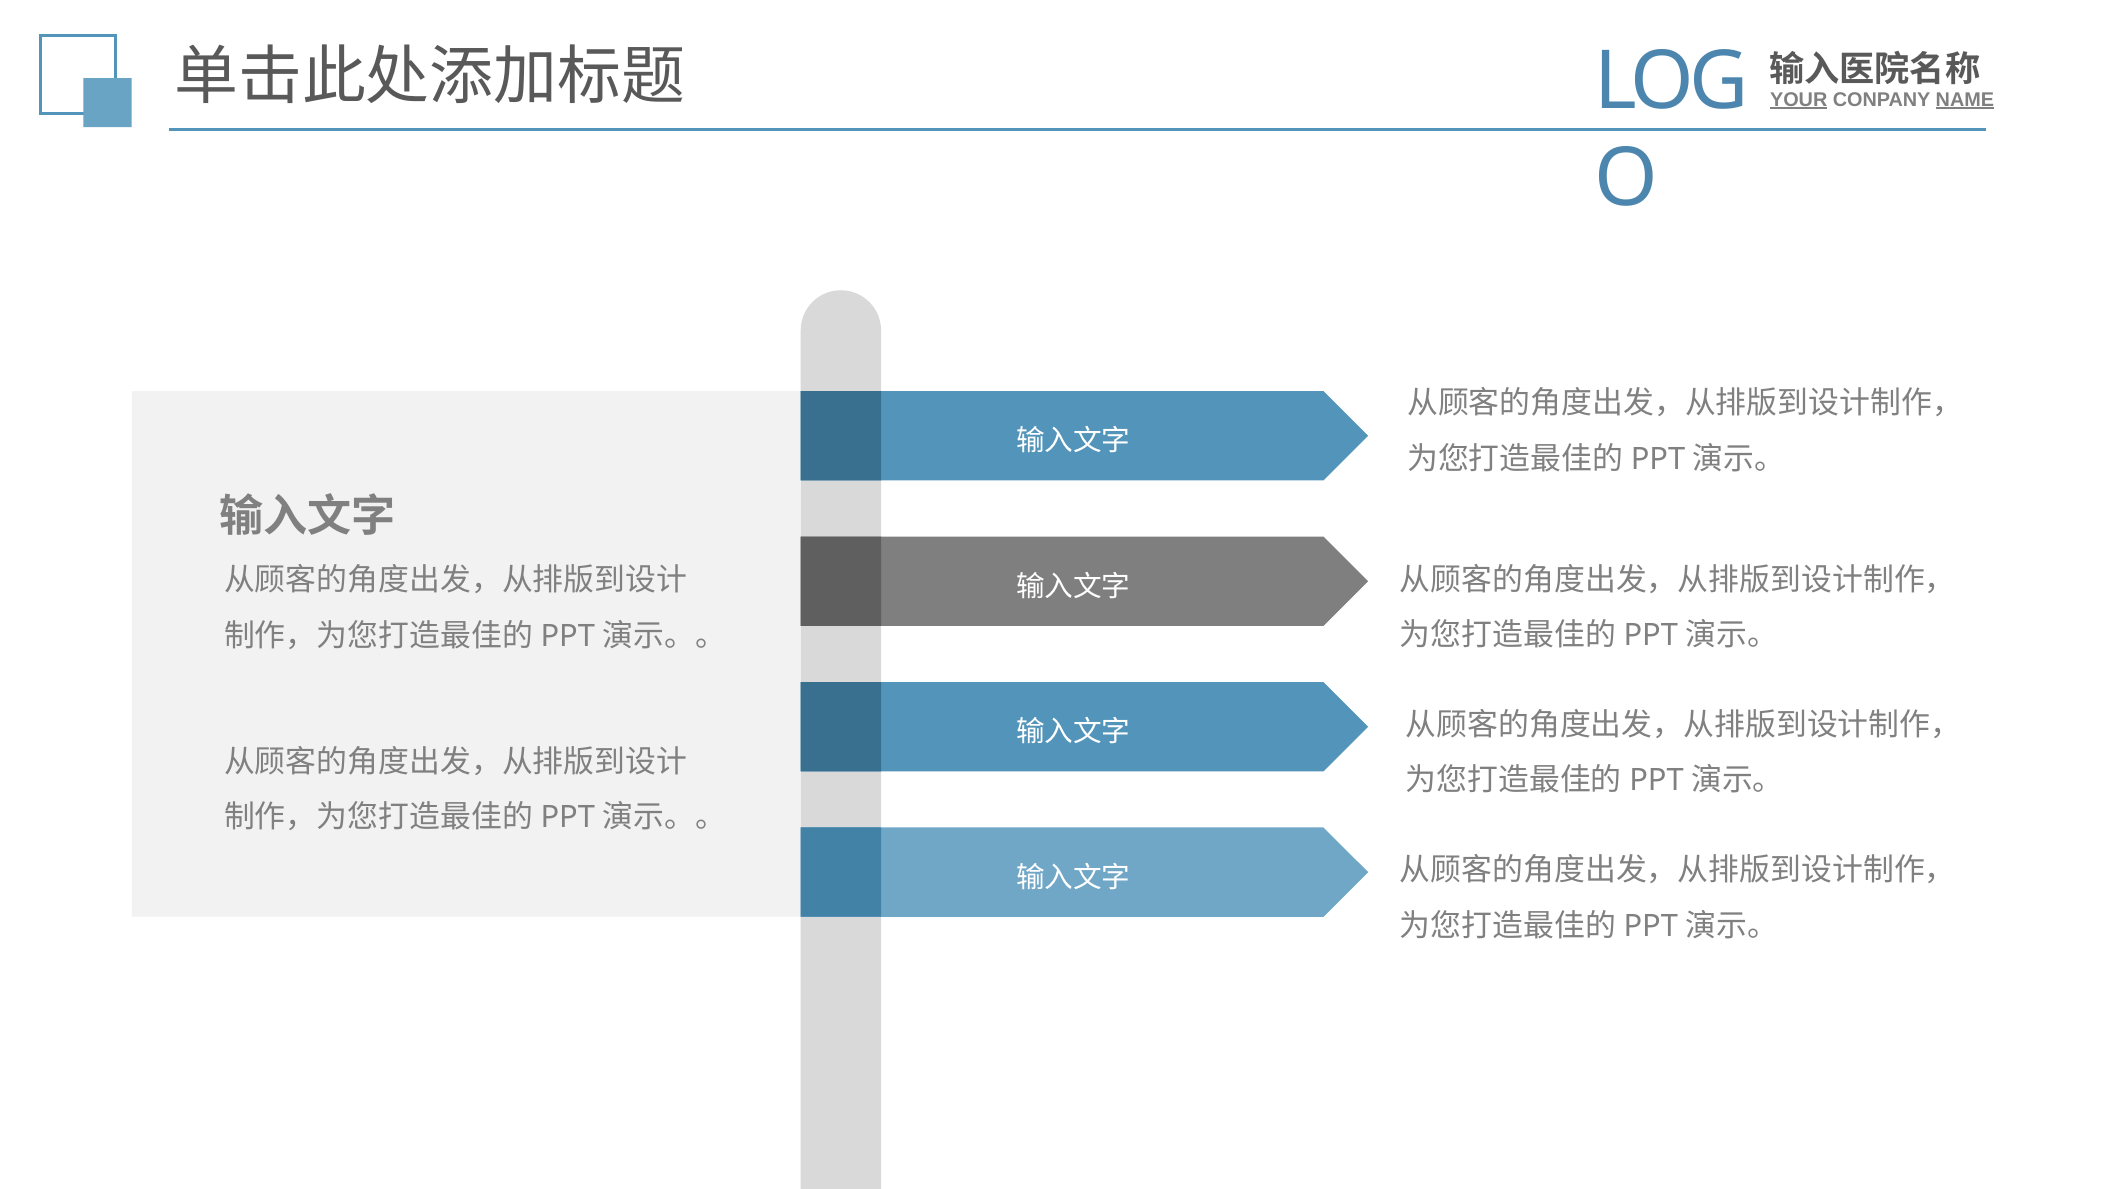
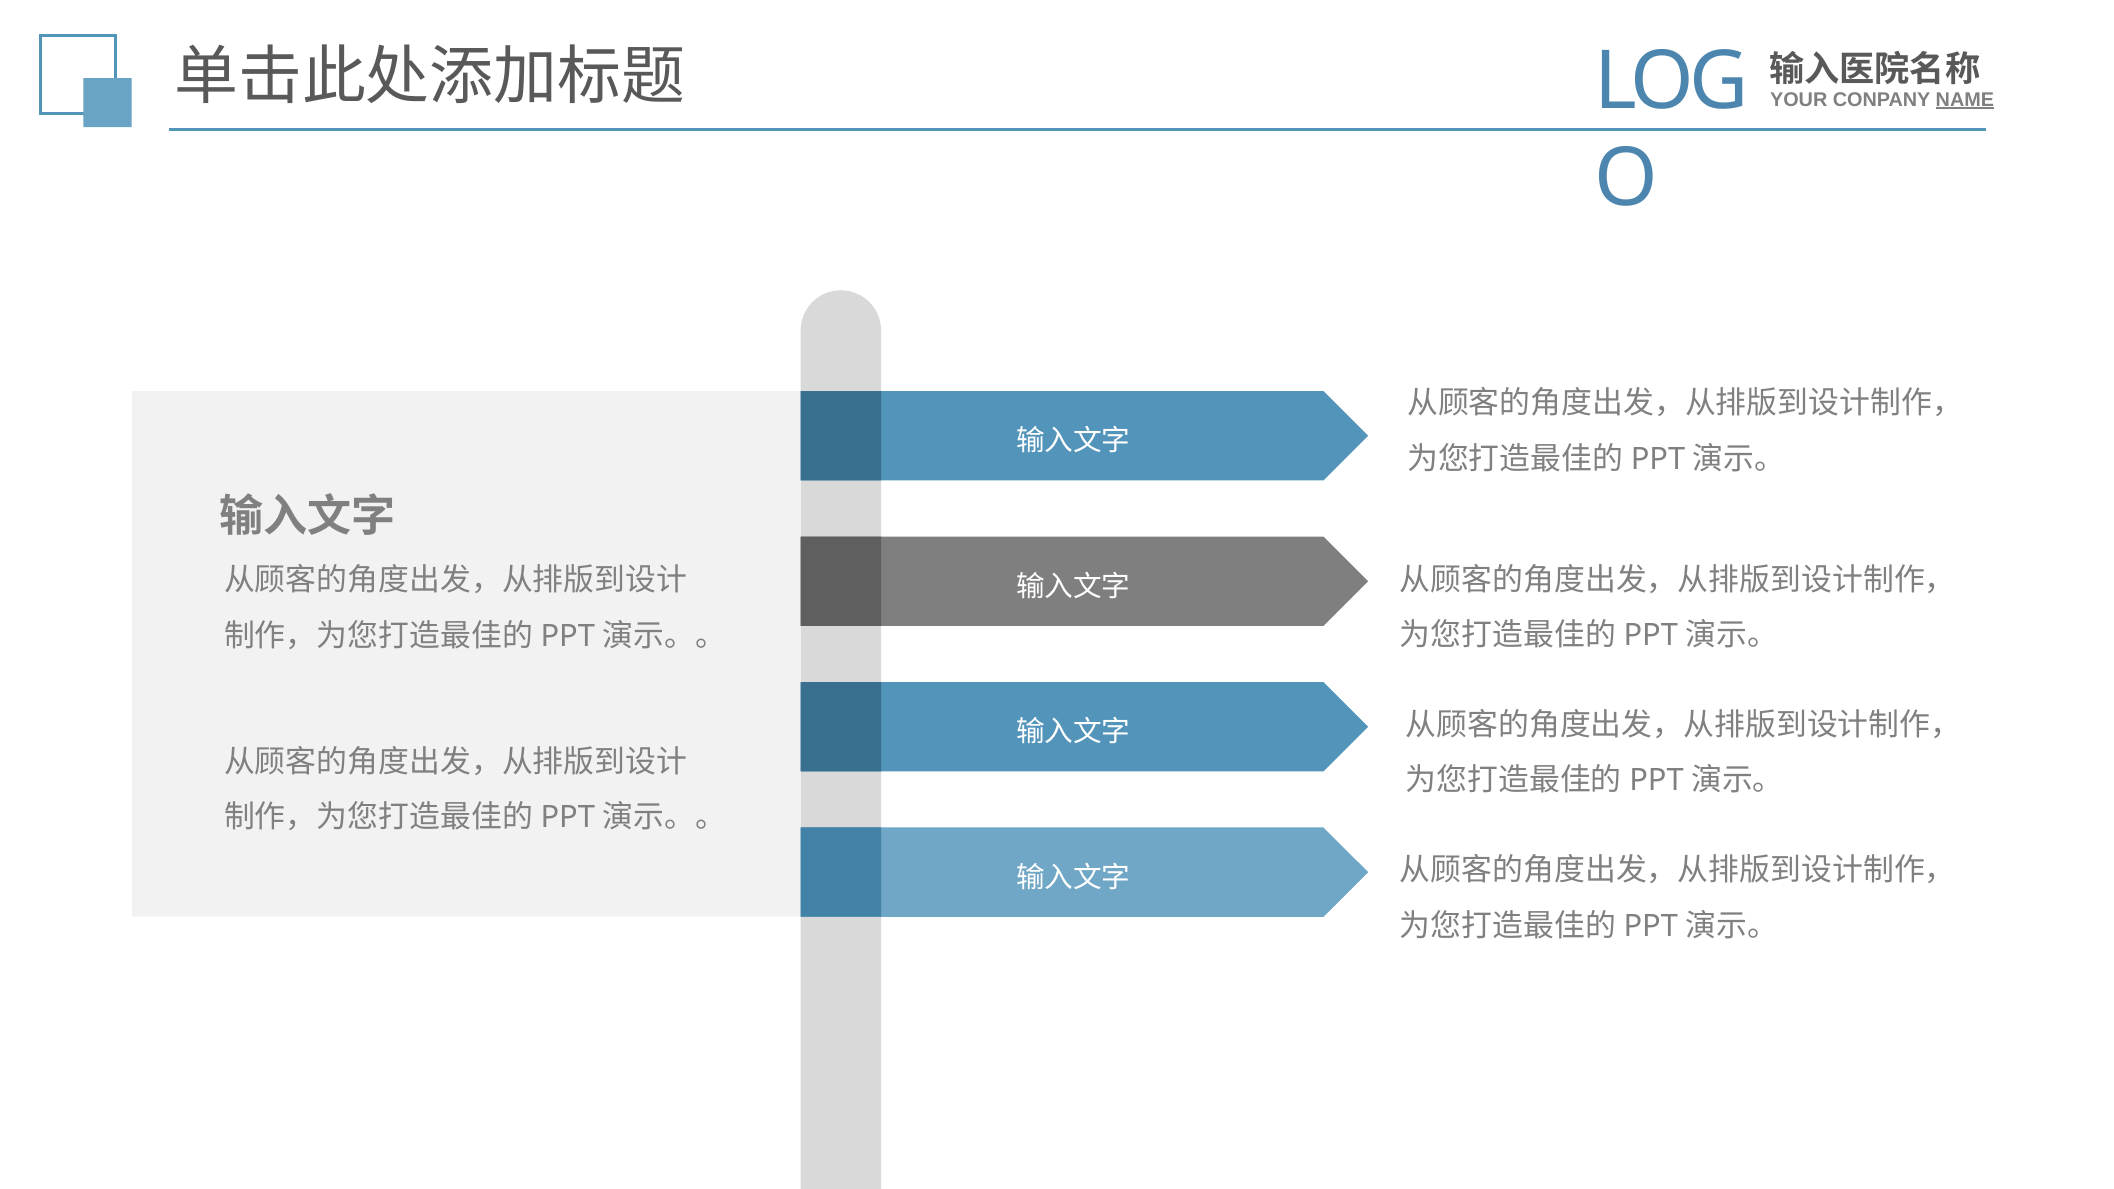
YOUR underline: present -> none (1799, 100)
